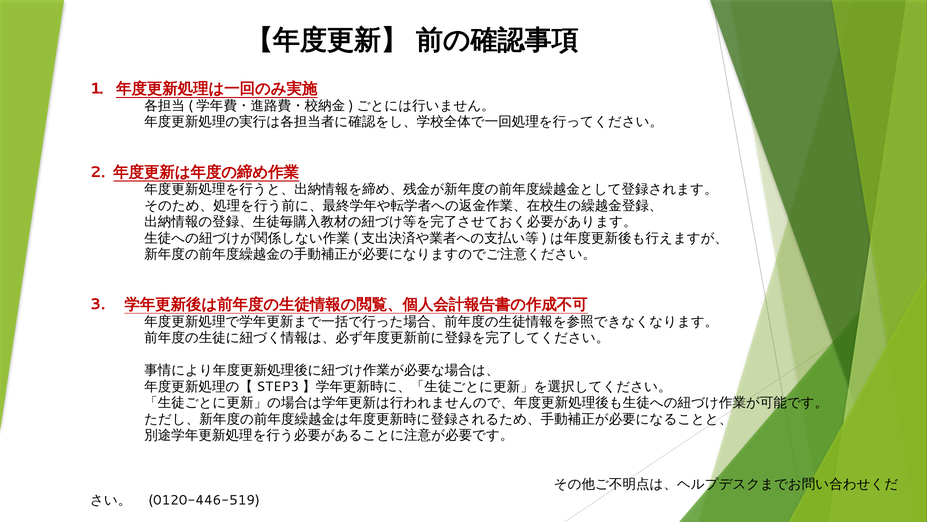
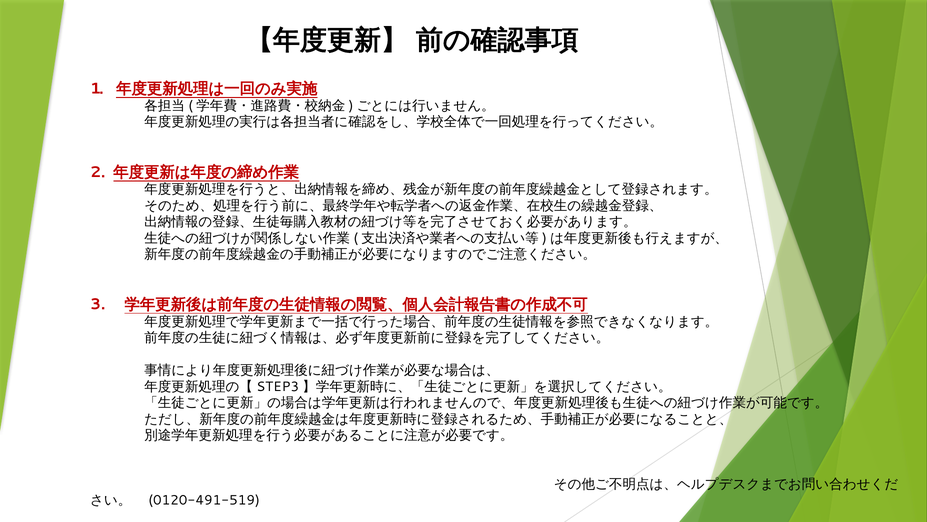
0120-446-519: 0120-446-519 -> 0120-491-519 (204, 500)
